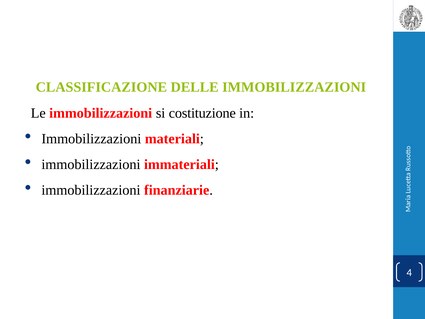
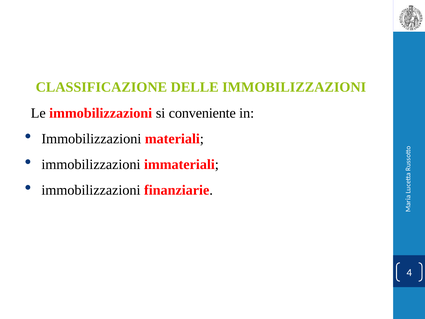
costituzione: costituzione -> conveniente (202, 113)
